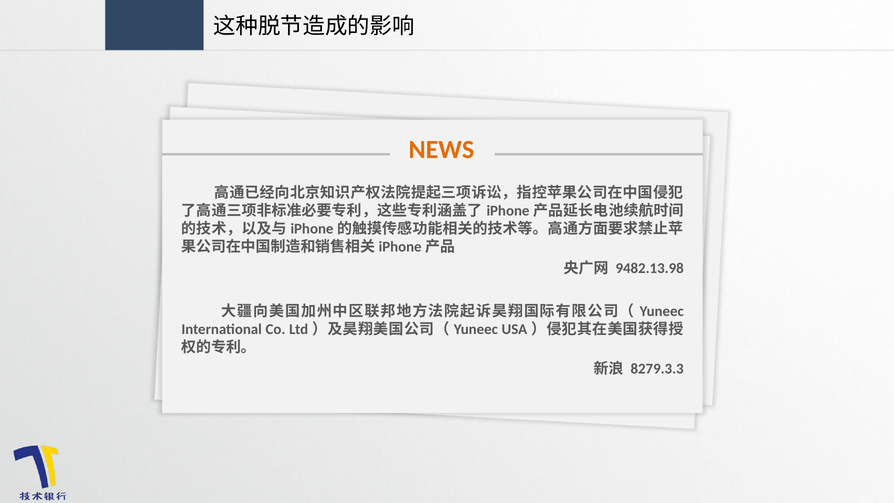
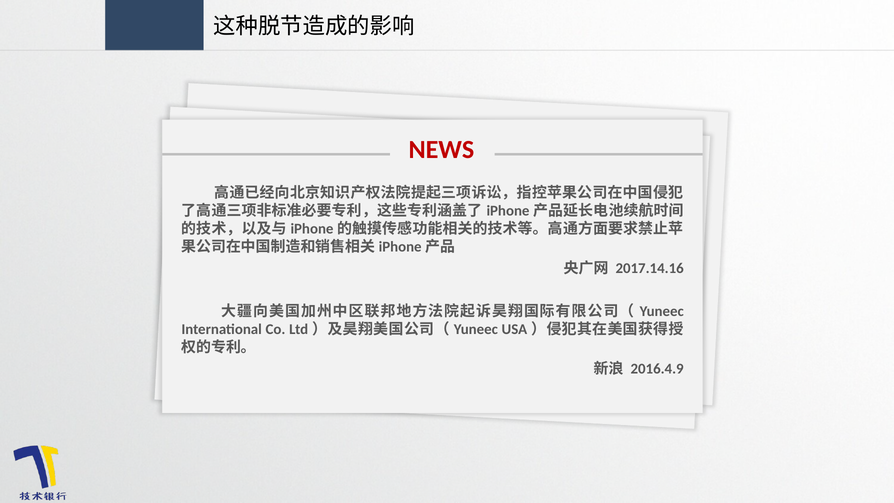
NEWS colour: orange -> red (441, 150)
9482.13.98: 9482.13.98 -> 2017.14.16 (650, 268)
8279.3.3: 8279.3.3 -> 2016.4.9 (657, 369)
